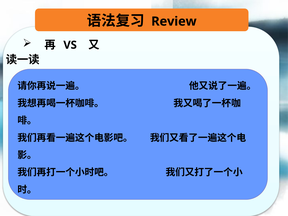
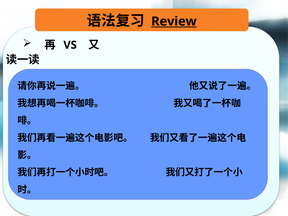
Review underline: none -> present (174, 21)
